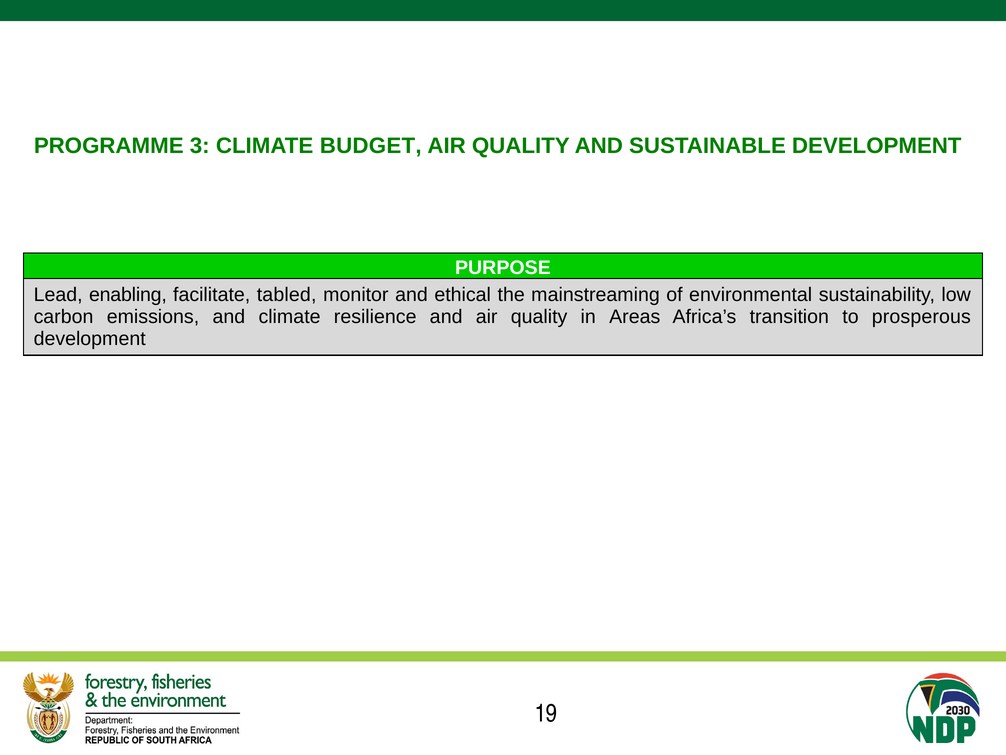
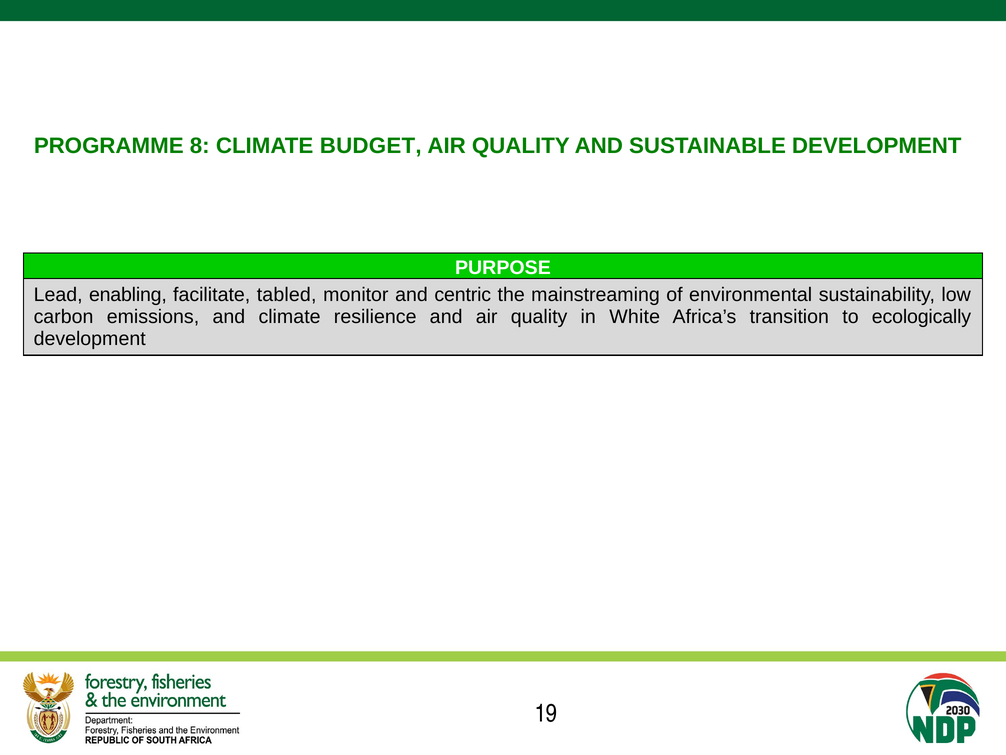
3: 3 -> 8 (200, 146)
ethical: ethical -> centric (463, 295)
Areas: Areas -> White (635, 317)
prosperous: prosperous -> ecologically (921, 317)
